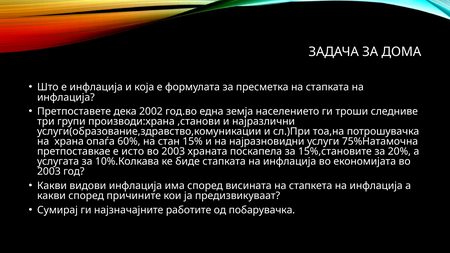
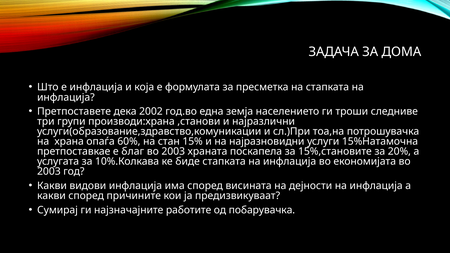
75%Натамочна: 75%Натамочна -> 15%Натамочна (380, 142)
исто: исто -> благ (133, 152)
стапкета: стапкета -> дејности (311, 186)
